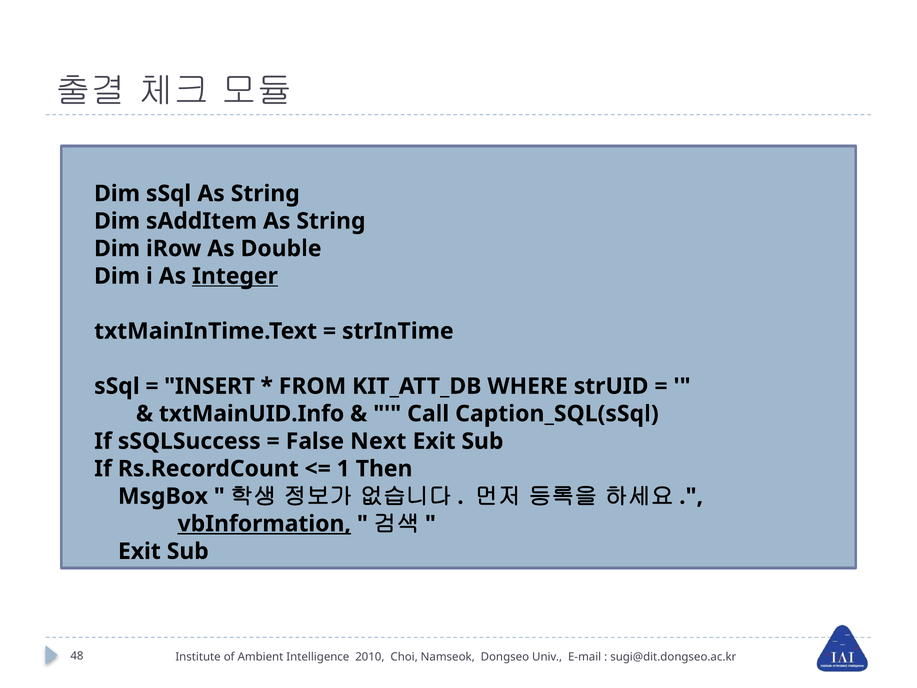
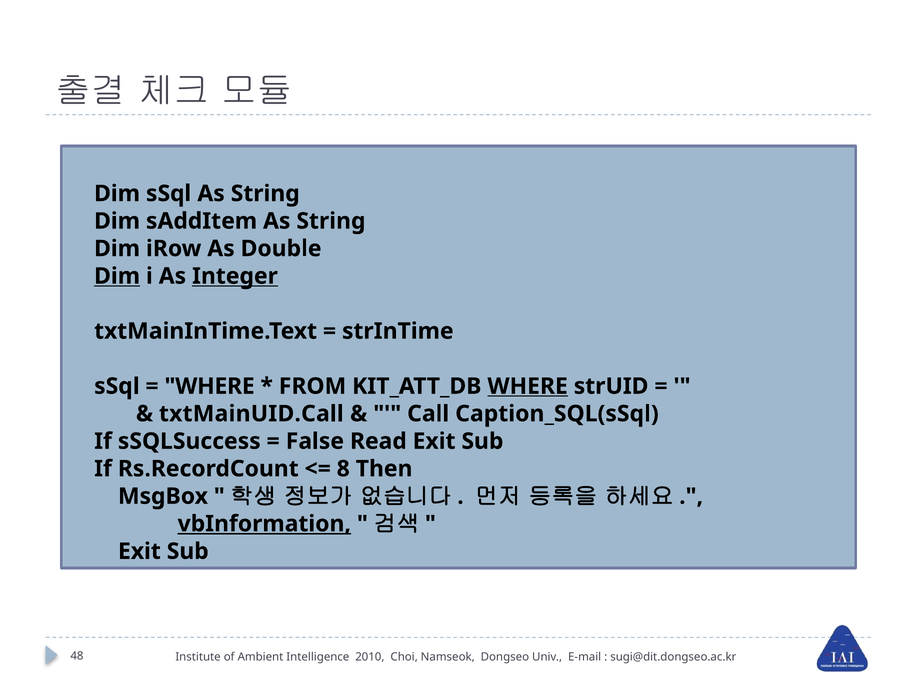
Dim underline: none -> present (117, 276)
INSERT: INSERT -> WHERE (210, 386)
WHERE underline: none -> present (528, 386)
txtMainUID.Info: txtMainUID.Info -> txtMainUID.Call (251, 414)
Next: Next -> Read (378, 441)
1: 1 -> 8 (343, 469)
